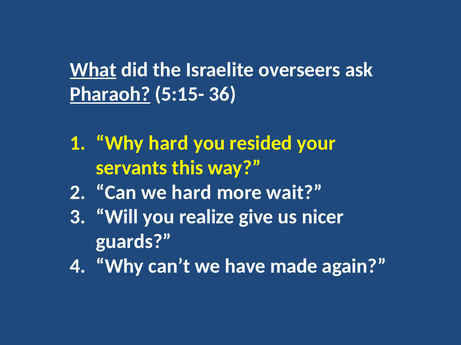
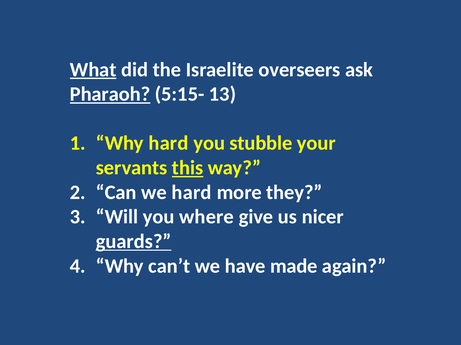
36: 36 -> 13 (223, 94)
resided: resided -> stubble (261, 144)
this underline: none -> present (188, 168)
wait: wait -> they (294, 193)
realize: realize -> where (206, 217)
guards underline: none -> present (134, 242)
